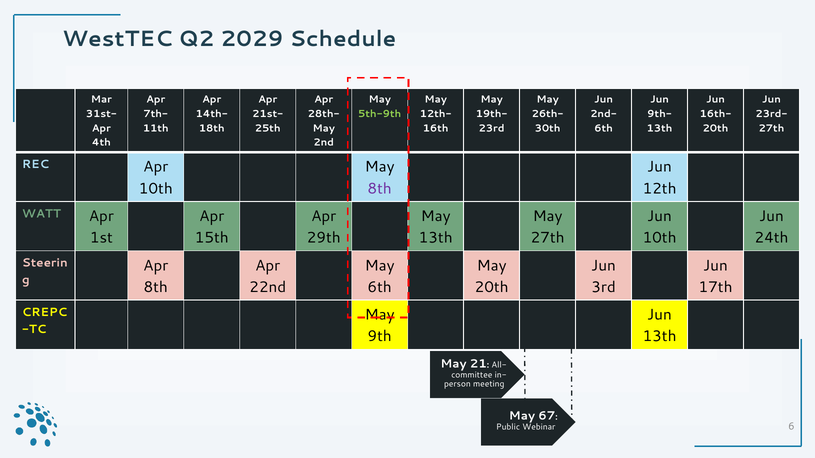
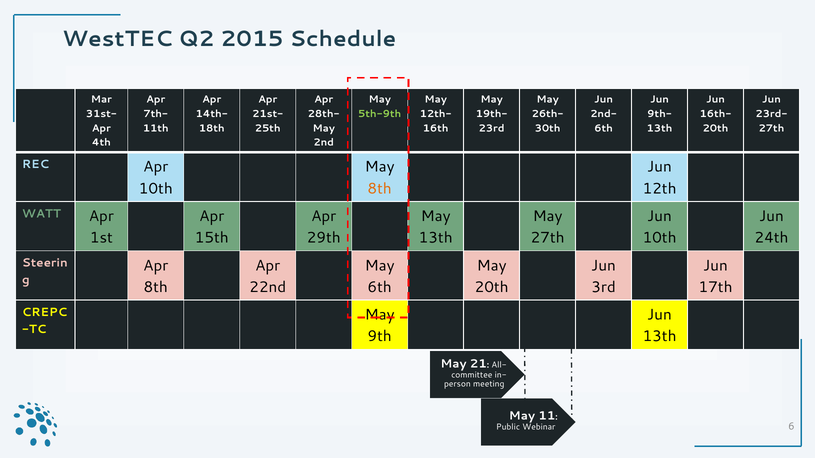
2029: 2029 -> 2015 (252, 39)
8th colour: purple -> orange (380, 189)
67: 67 -> 11 (547, 416)
